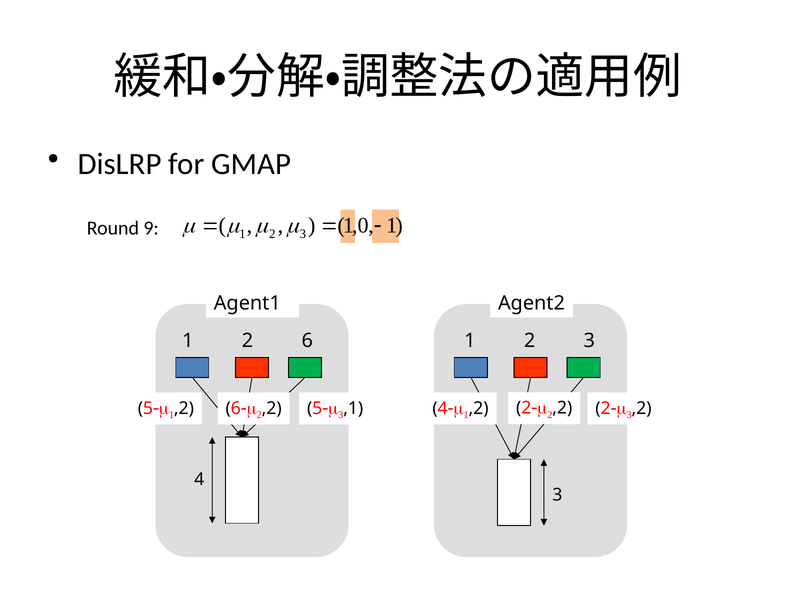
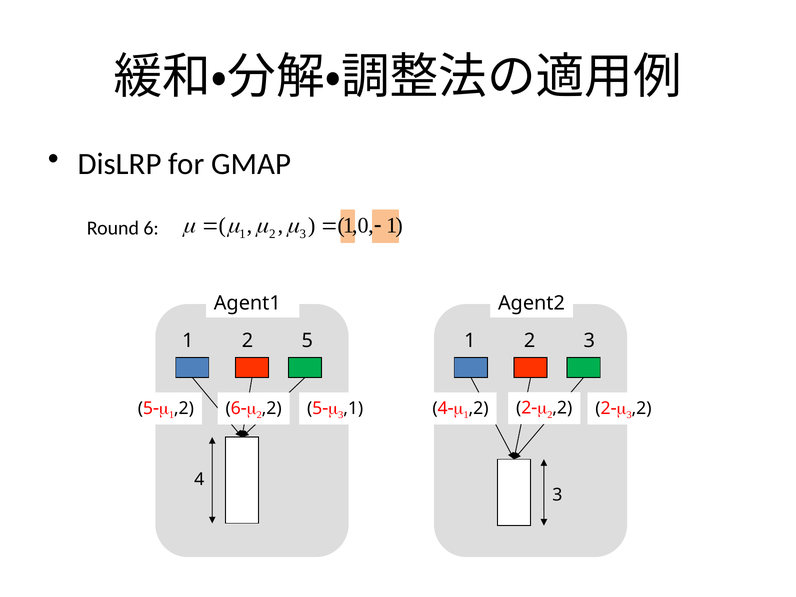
9: 9 -> 6 (151, 228)
6: 6 -> 5 (307, 340)
